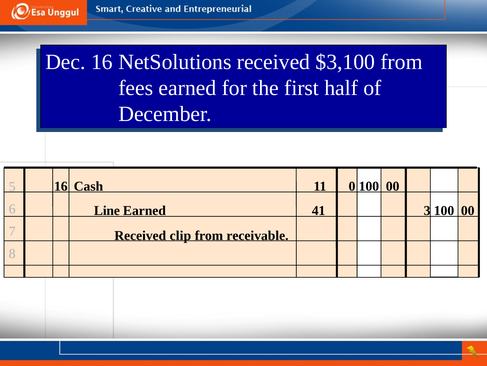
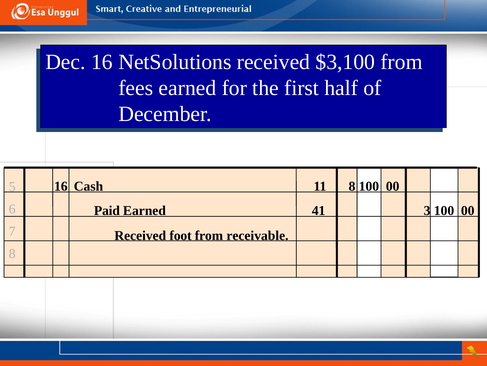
11 0: 0 -> 8 (352, 186)
Line: Line -> Paid (107, 210)
clip: clip -> foot (181, 235)
